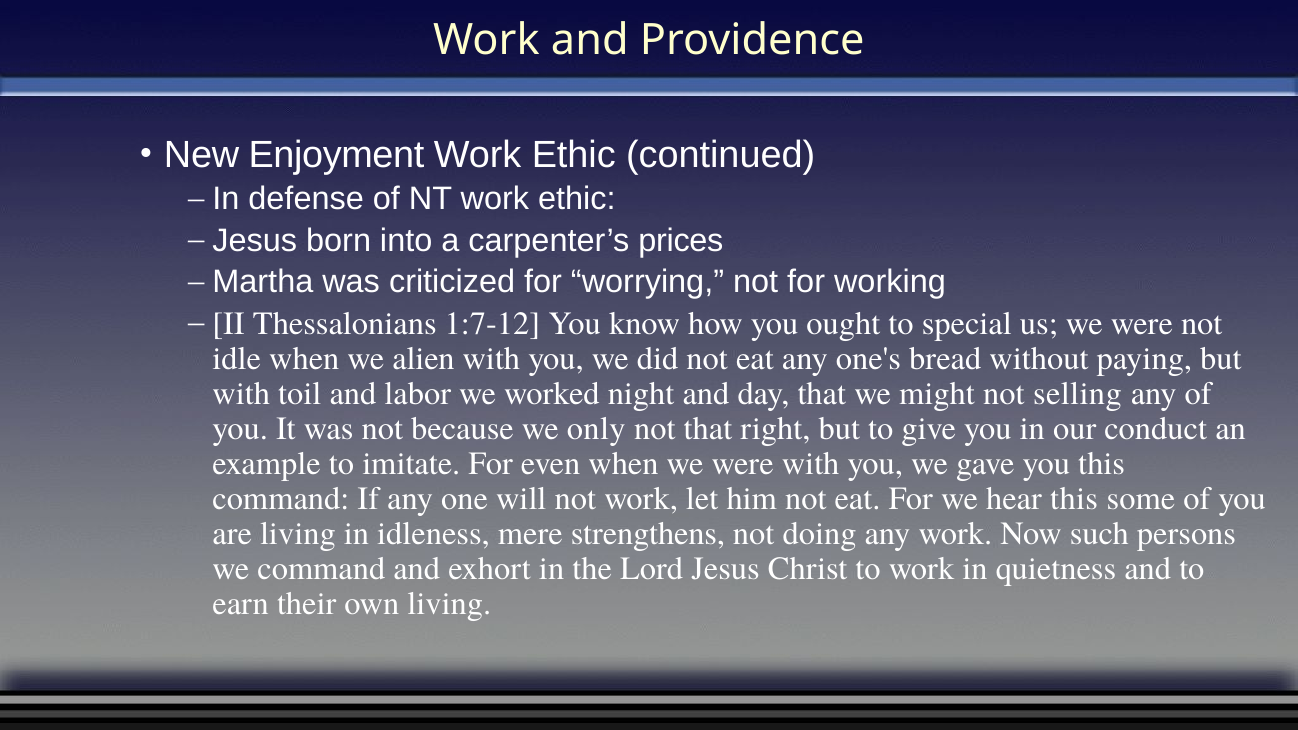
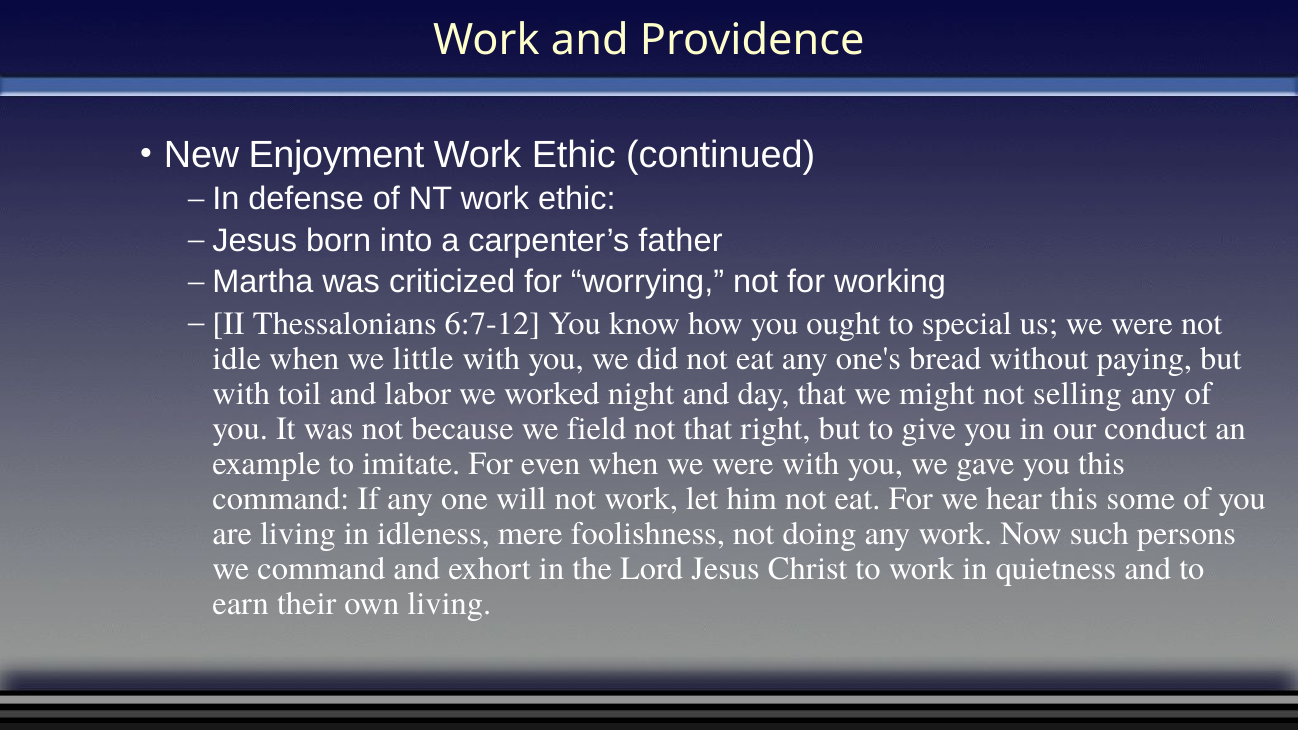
prices: prices -> father (681, 241)
1:7-12: 1:7-12 -> 6:7-12 (492, 324)
alien: alien -> little (423, 359)
only: only -> field (596, 429)
strengthens: strengthens -> foolishness (648, 534)
